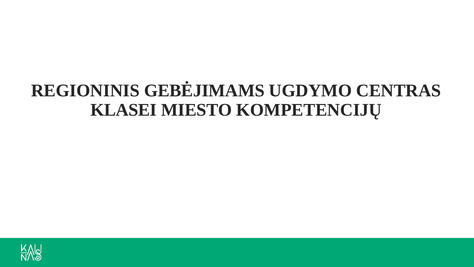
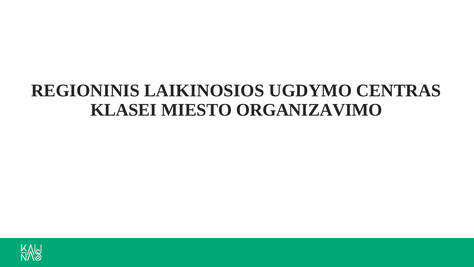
GEBĖJIMAMS: GEBĖJIMAMS -> LAIKINOSIOS (204, 90)
KOMPETENCIJŲ: KOMPETENCIJŲ -> ORGANIZAVIMO (309, 110)
